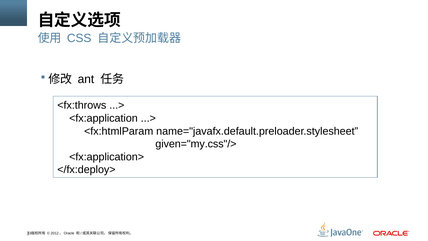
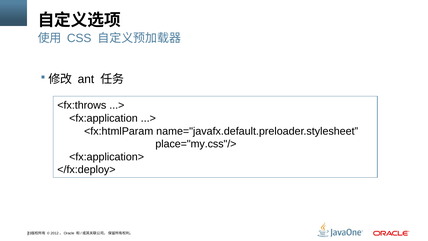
given="my.css"/>: given="my.css"/> -> place="my.css"/> (196, 144)
